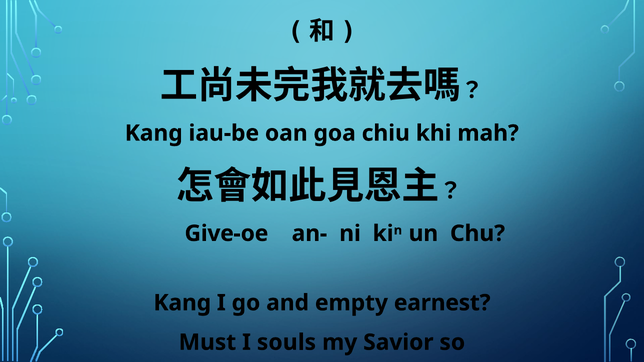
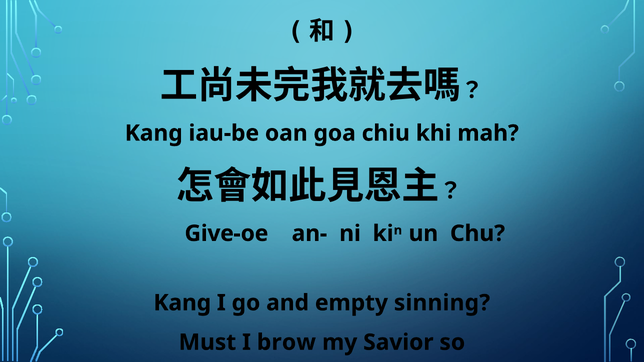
earnest: earnest -> sinning (442, 303)
souls: souls -> brow (286, 343)
